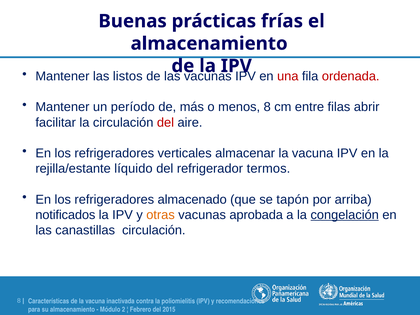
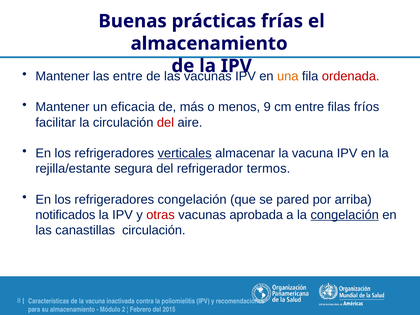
las listos: listos -> entre (128, 76)
una colour: red -> orange (288, 76)
período: período -> eficacia (133, 107)
menos 8: 8 -> 9 (267, 107)
abrir: abrir -> fríos (367, 107)
verticales underline: none -> present (185, 153)
líquido: líquido -> segura (134, 169)
refrigeradores almacenado: almacenado -> congelación (192, 199)
tapón: tapón -> pared (293, 199)
otras colour: orange -> red (161, 215)
